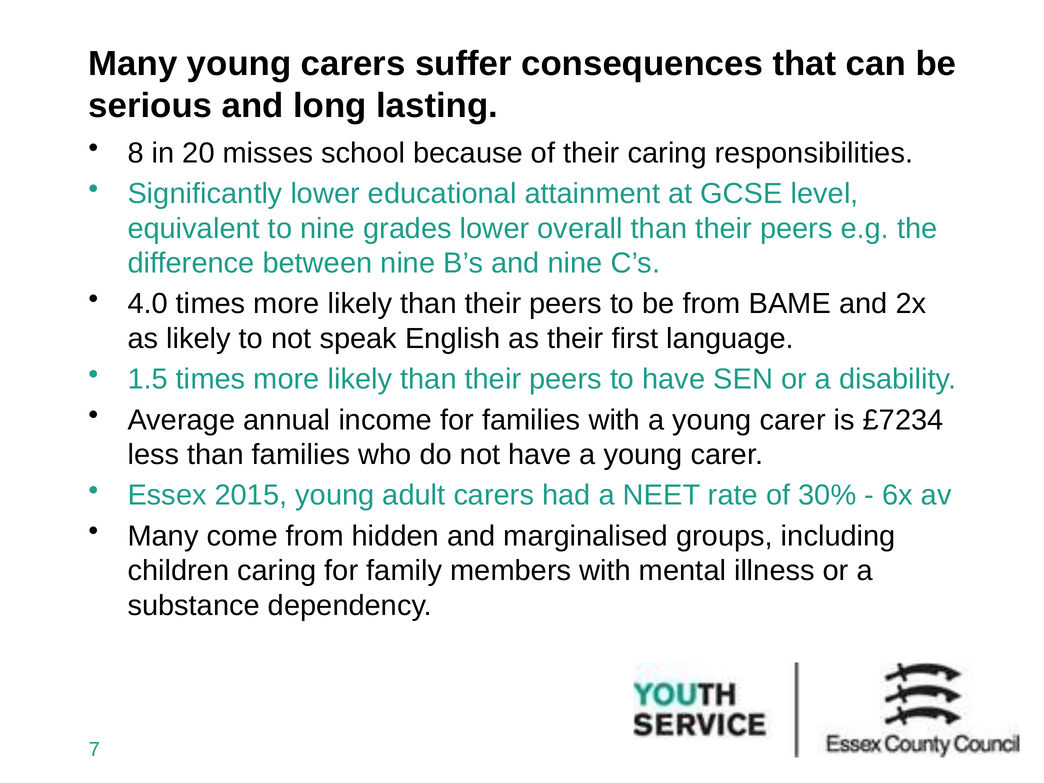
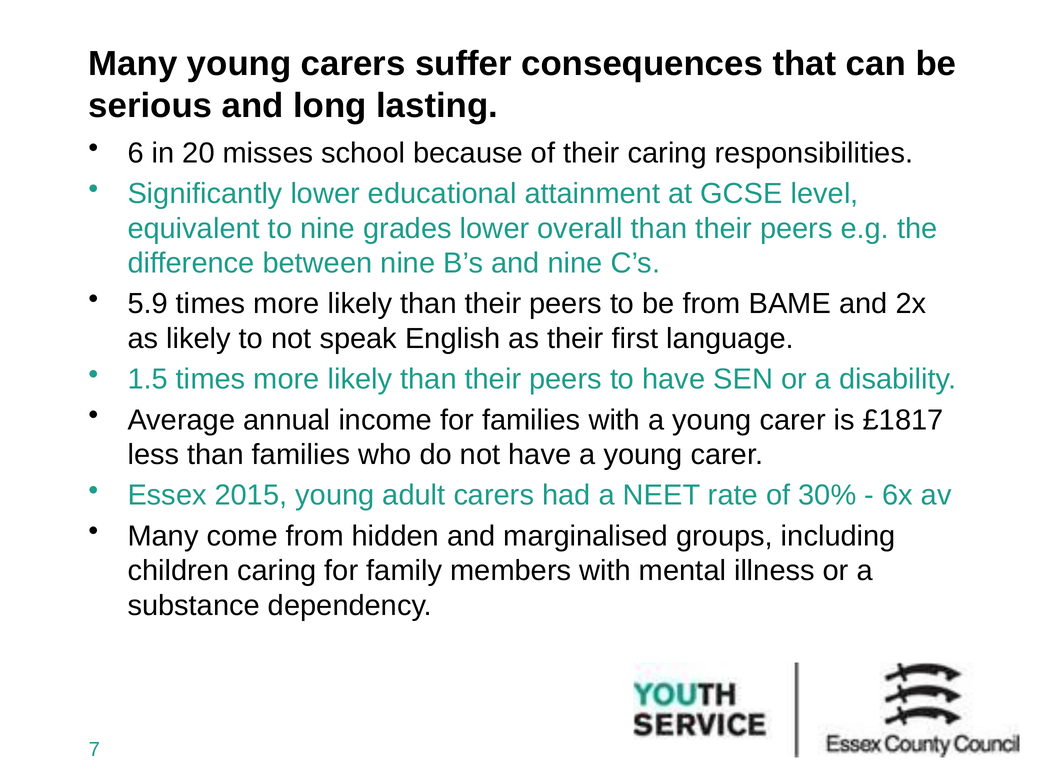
8: 8 -> 6 (136, 153)
4.0: 4.0 -> 5.9 (148, 304)
£7234: £7234 -> £1817 (903, 420)
